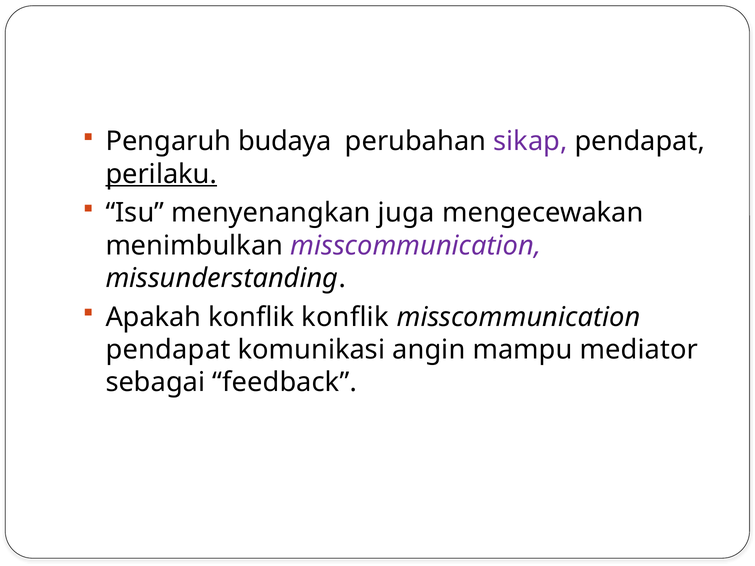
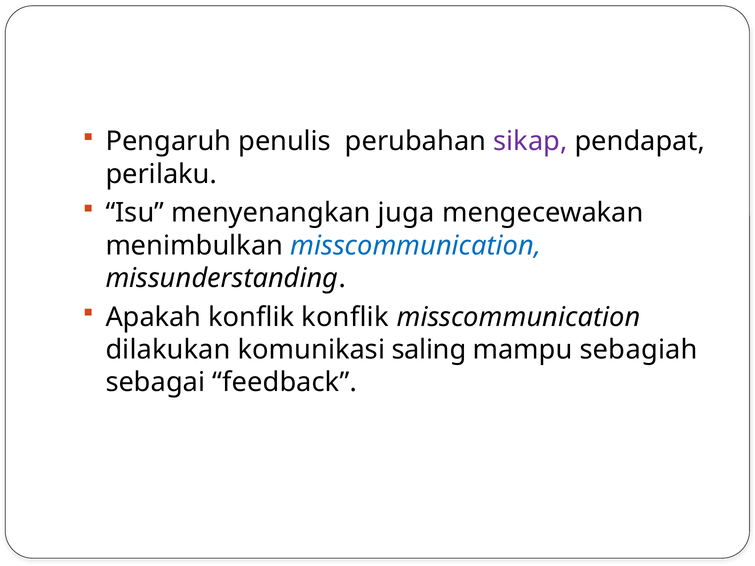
budaya: budaya -> penulis (285, 142)
perilaku underline: present -> none (161, 174)
misscommunication colour: purple -> blue (416, 246)
pendapat: pendapat -> dilakukan (168, 350)
angin: angin -> saling (429, 350)
mediator: mediator -> sebagiah (639, 350)
